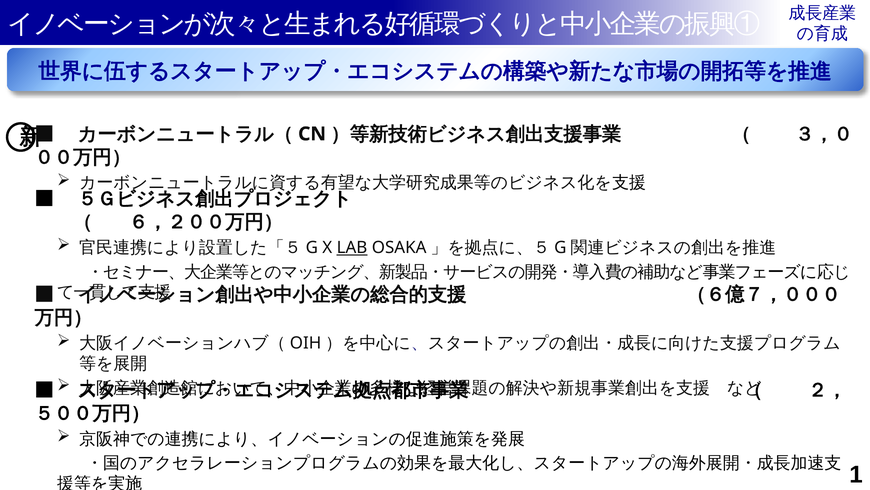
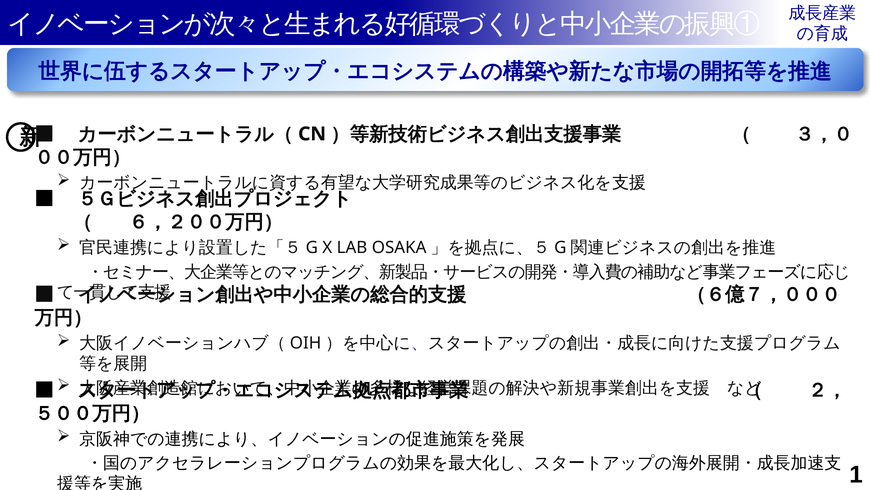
LAB underline: present -> none (352, 247)
